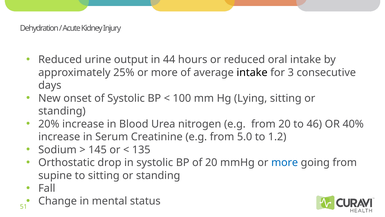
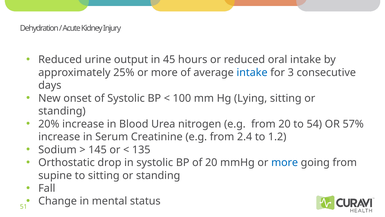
44: 44 -> 45 (169, 60)
intake colour: black -> blue (252, 72)
46: 46 -> 54 (314, 124)
40%: 40% -> 57% (353, 124)
5.0: 5.0 -> 2.4 (245, 137)
